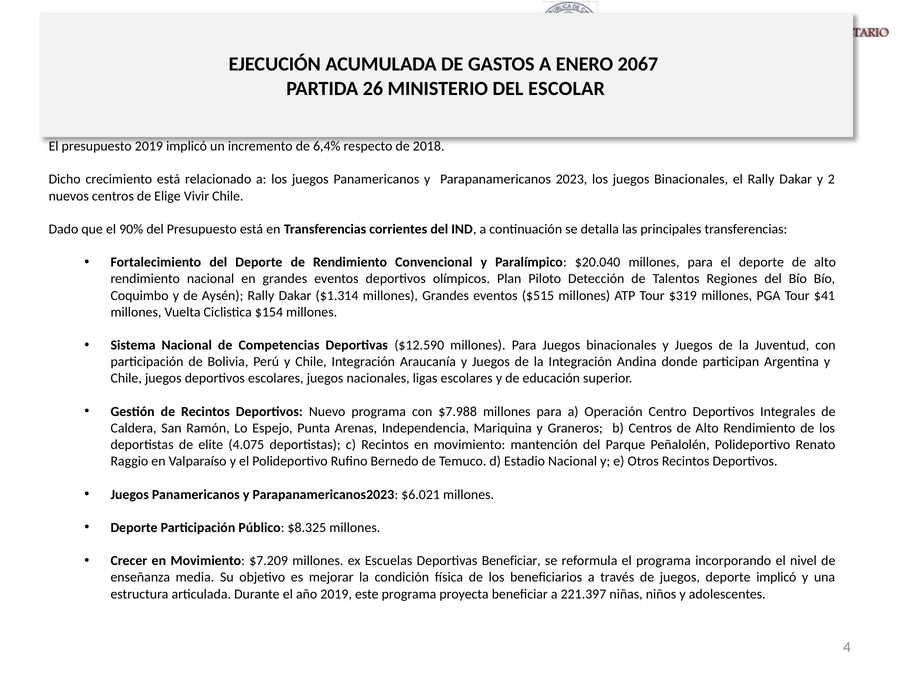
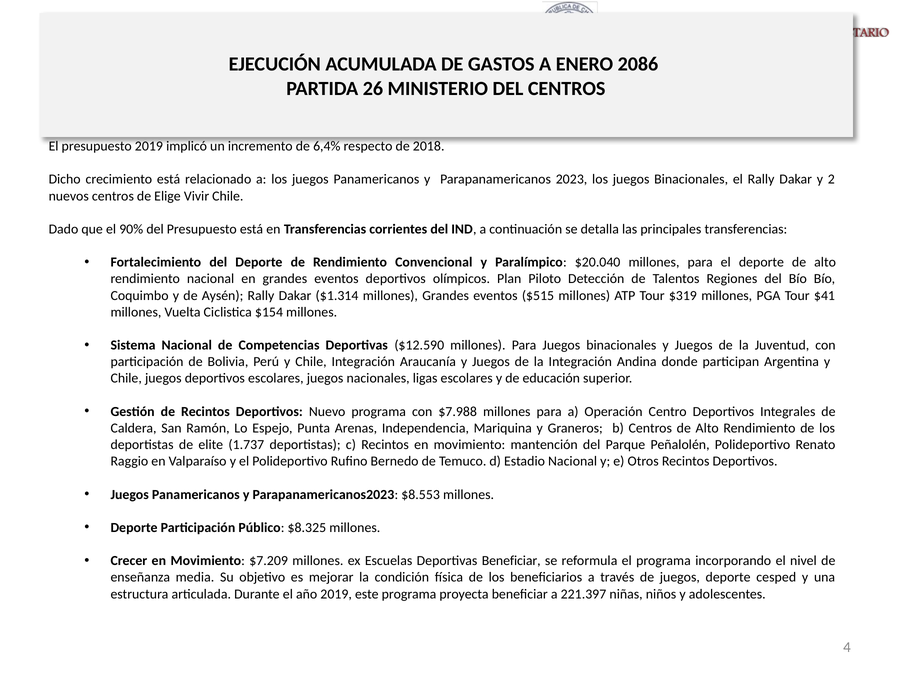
2067: 2067 -> 2086 (638, 64)
DEL ESCOLAR: ESCOLAR -> CENTROS (567, 89)
4.075: 4.075 -> 1.737 (246, 445)
$6.021: $6.021 -> $8.553 (421, 495)
deporte implicó: implicó -> cesped (776, 578)
